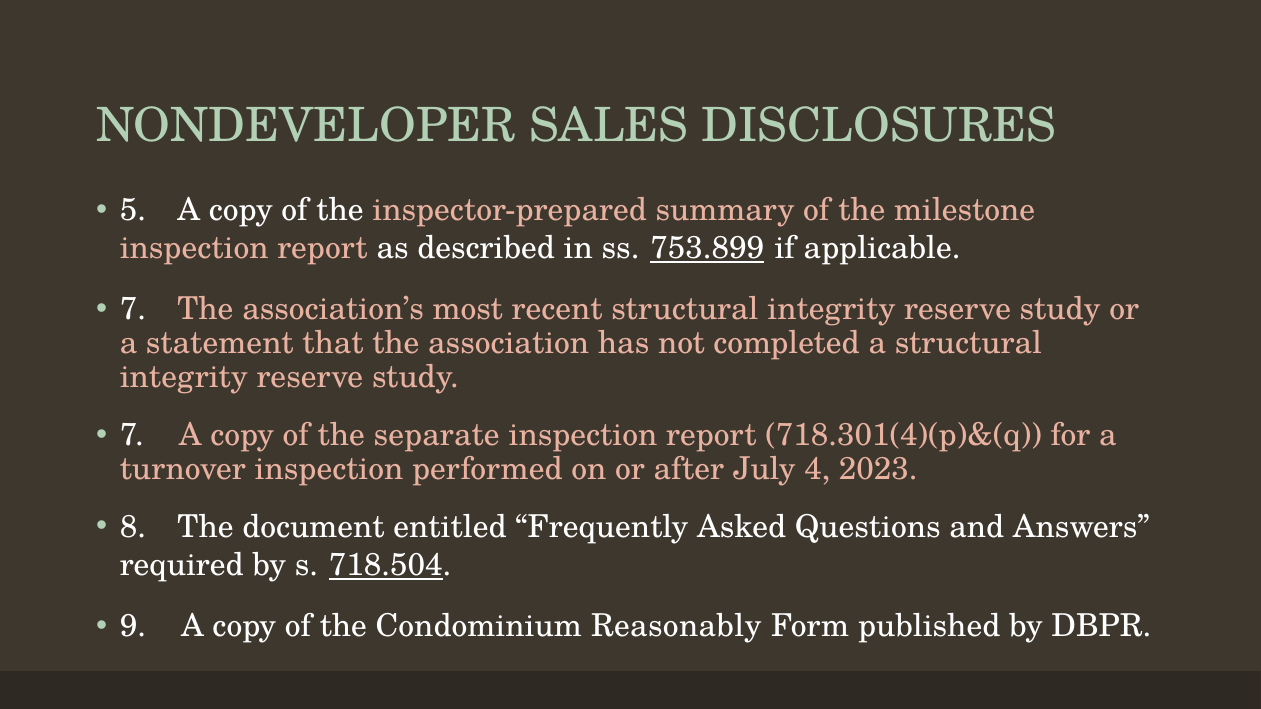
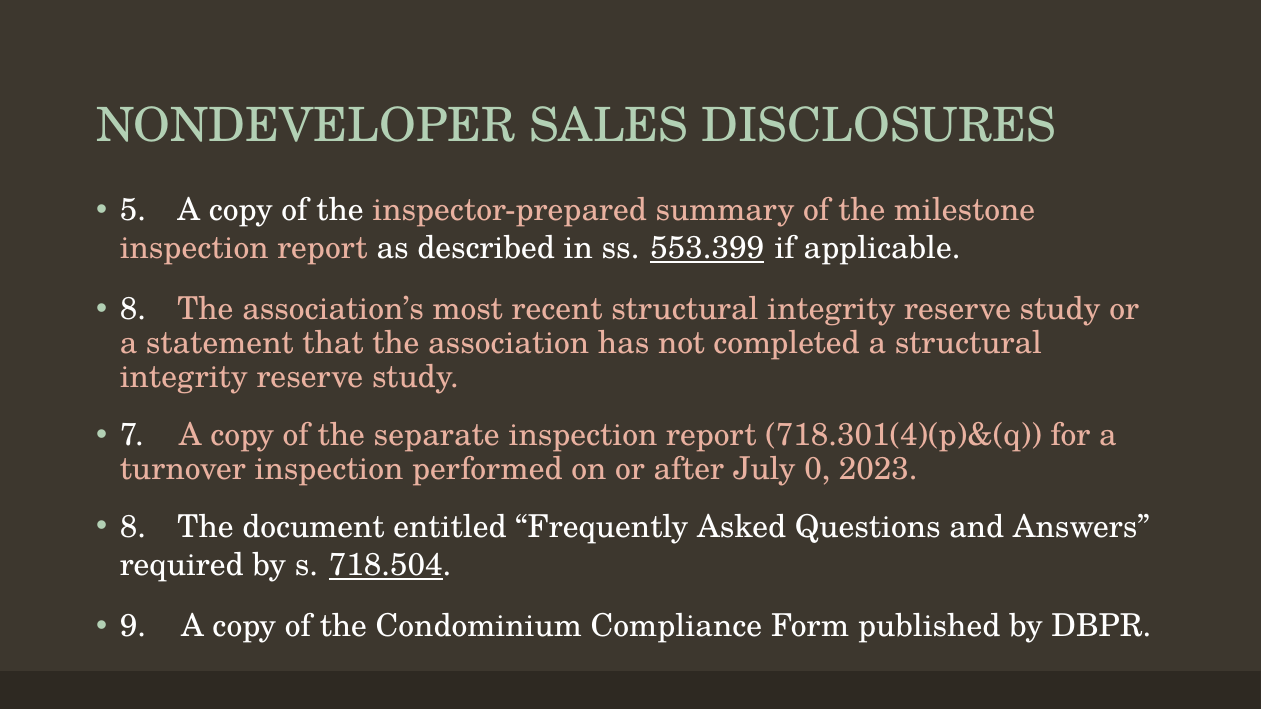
753.899: 753.899 -> 553.399 (707, 249)
7: 7 -> 8 (133, 310)
4: 4 -> 0 (817, 469)
Reasonably: Reasonably -> Compliance (676, 626)
